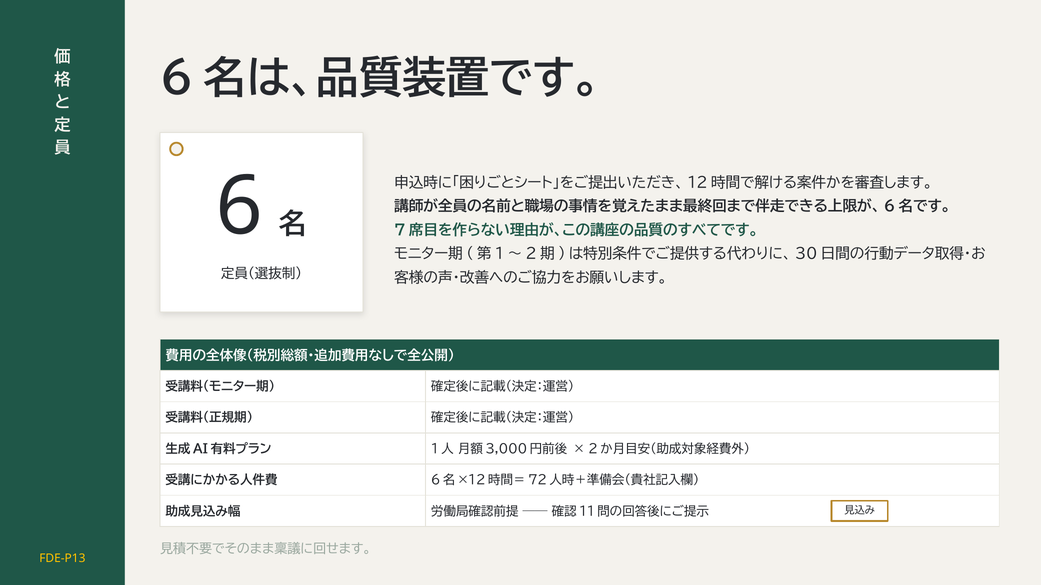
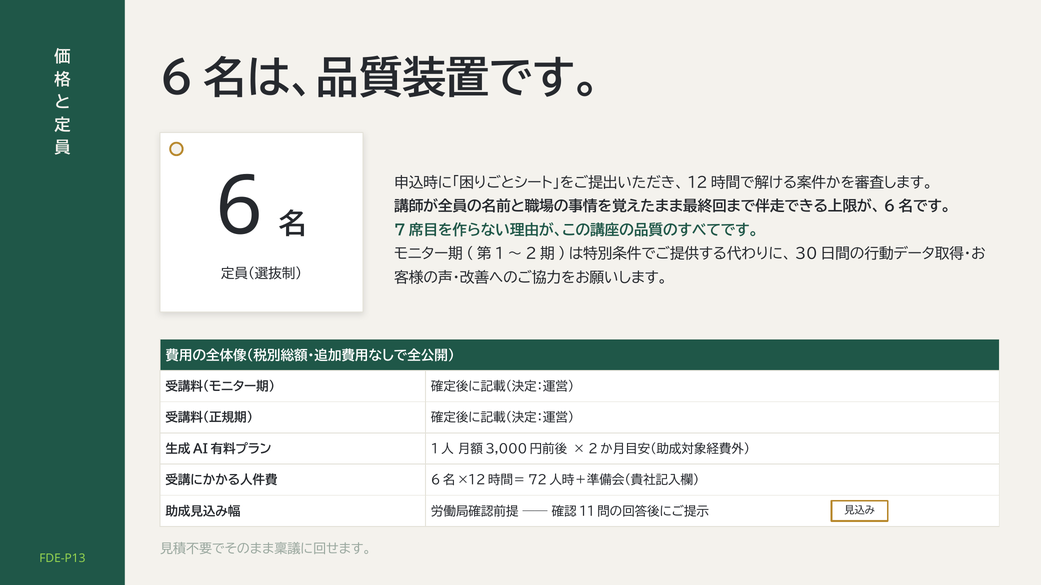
FDE-P13 colour: yellow -> light green (62, 559)
